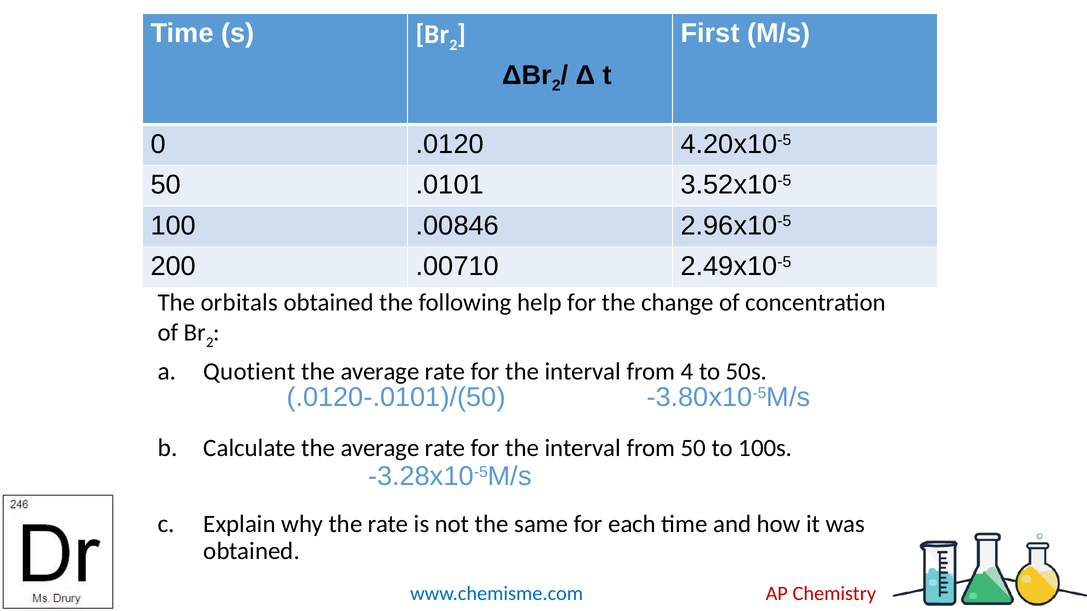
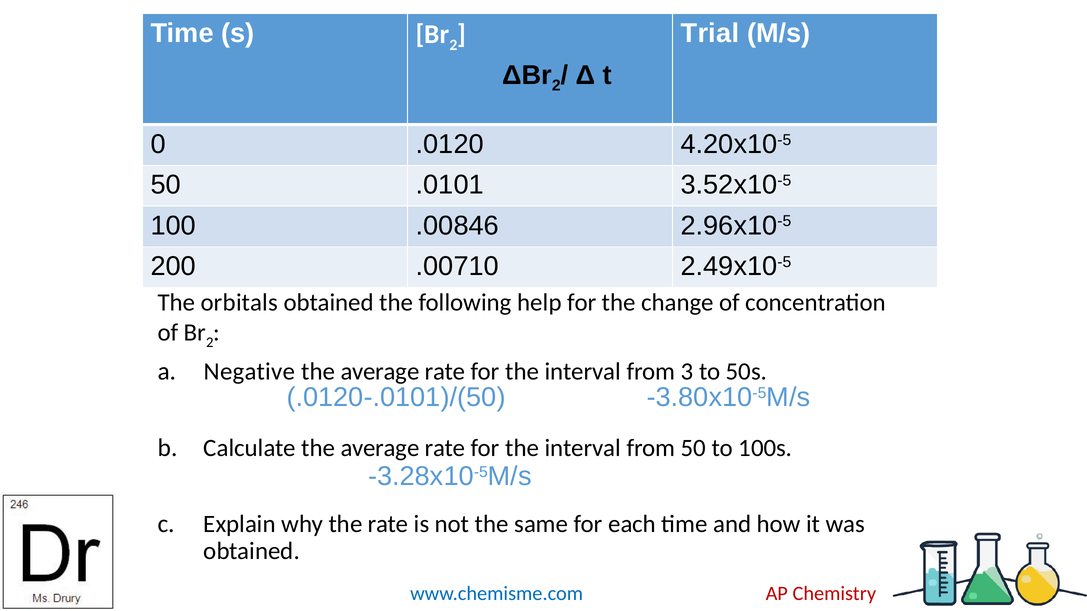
First: First -> Trial (710, 33)
Quotient: Quotient -> Negative (249, 372)
4: 4 -> 3 (687, 372)
